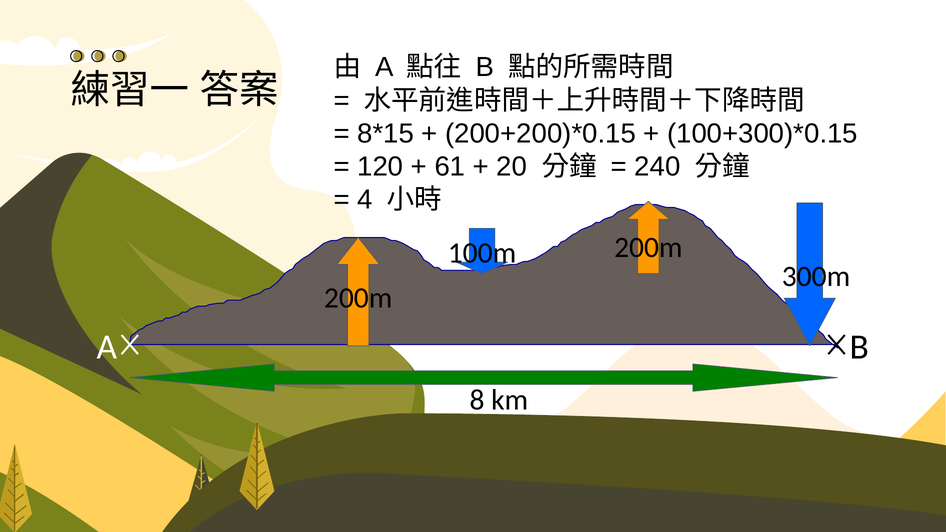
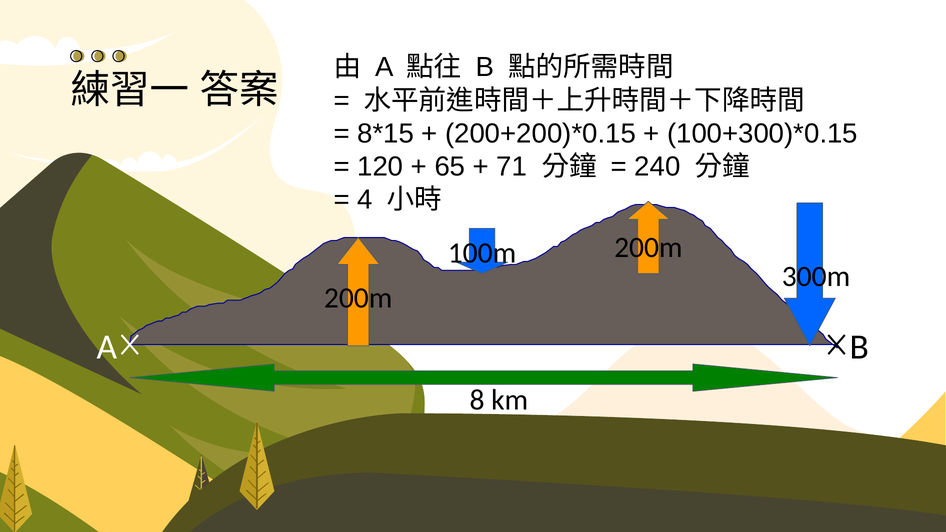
61: 61 -> 65 (450, 167)
20: 20 -> 71 (512, 167)
